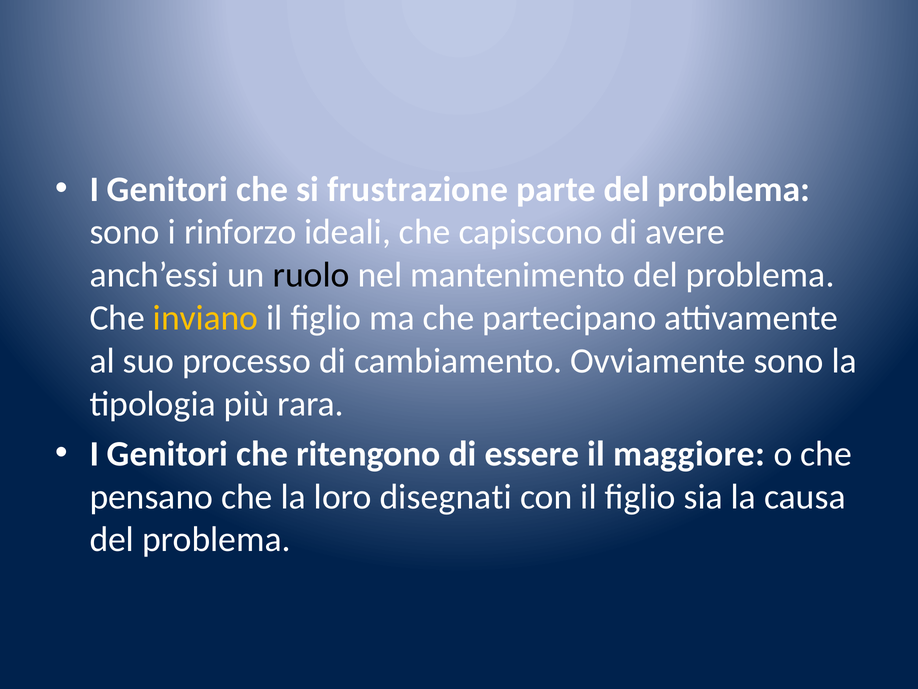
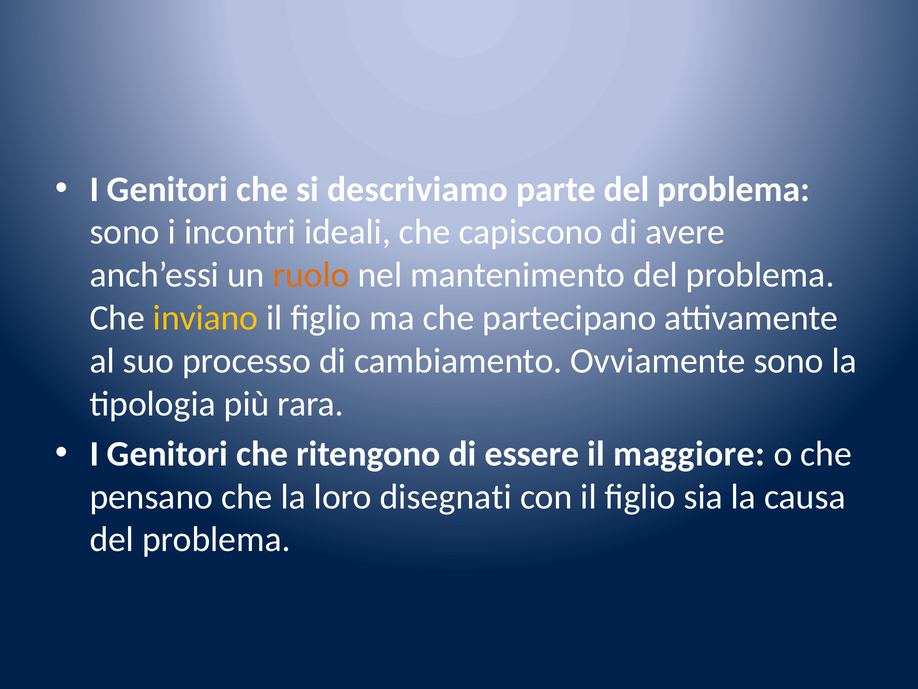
frustrazione: frustrazione -> descriviamo (418, 189)
rinforzo: rinforzo -> incontri (240, 232)
ruolo colour: black -> orange (311, 275)
